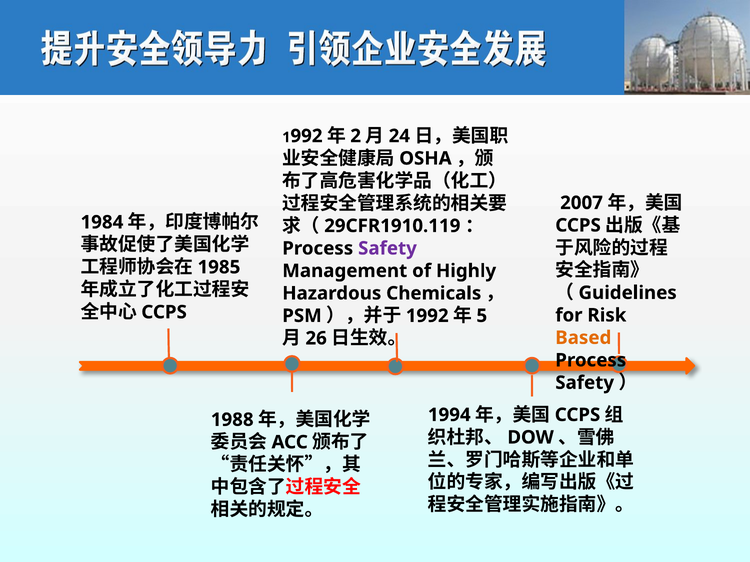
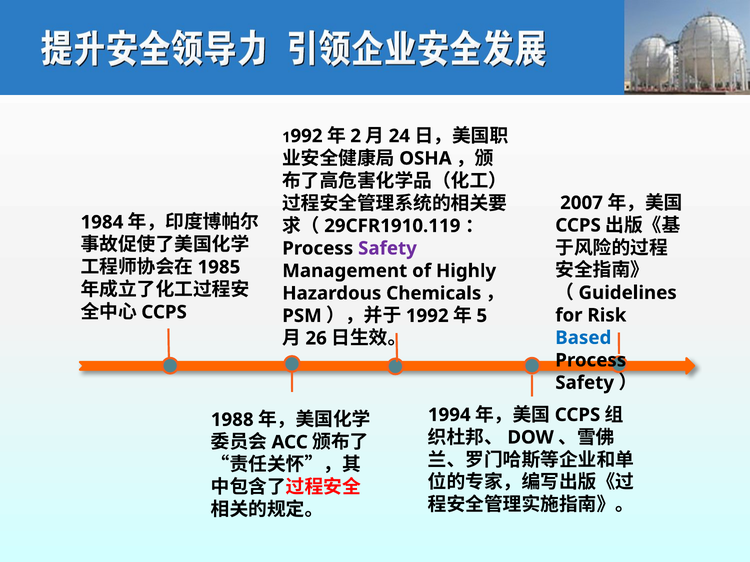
Based colour: orange -> blue (583, 338)
